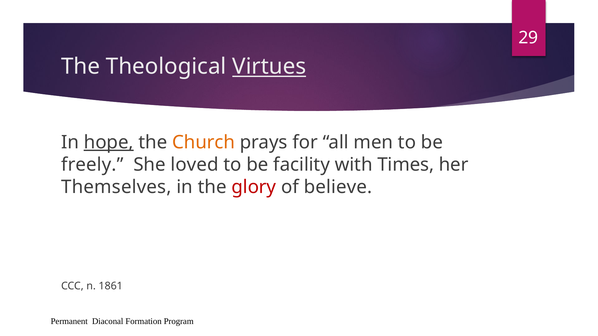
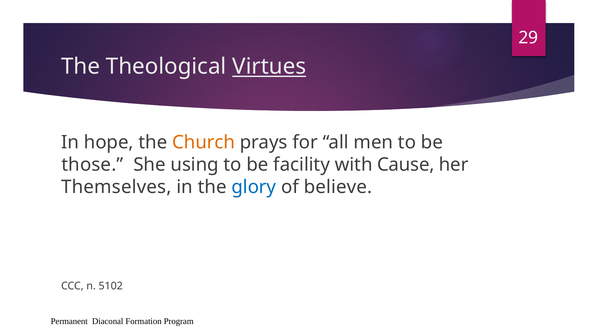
hope underline: present -> none (109, 142)
freely: freely -> those (92, 165)
loved: loved -> using (195, 165)
Times: Times -> Cause (406, 165)
glory colour: red -> blue (254, 187)
1861: 1861 -> 5102 (111, 286)
